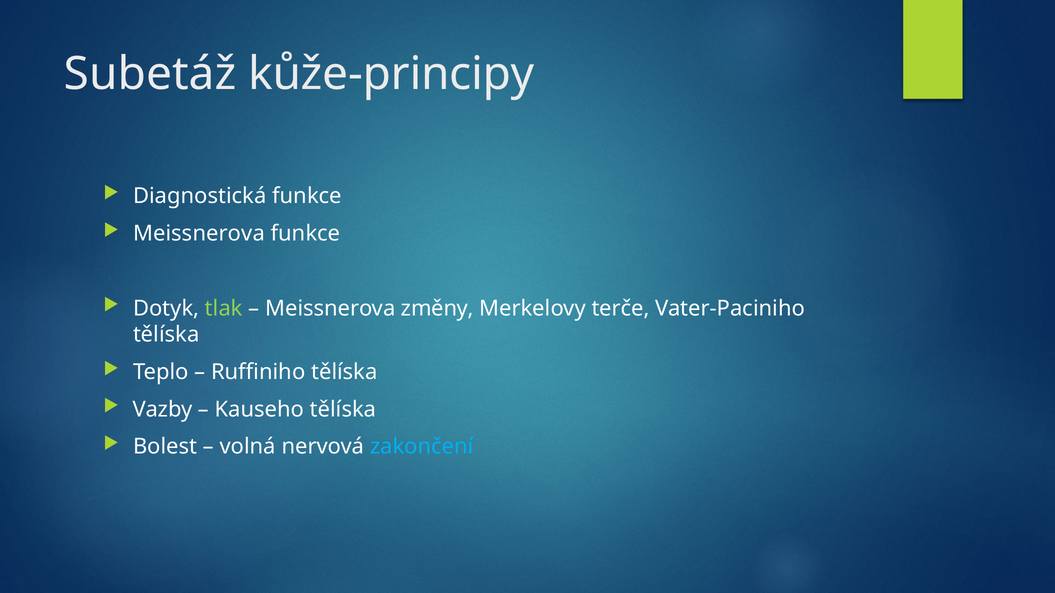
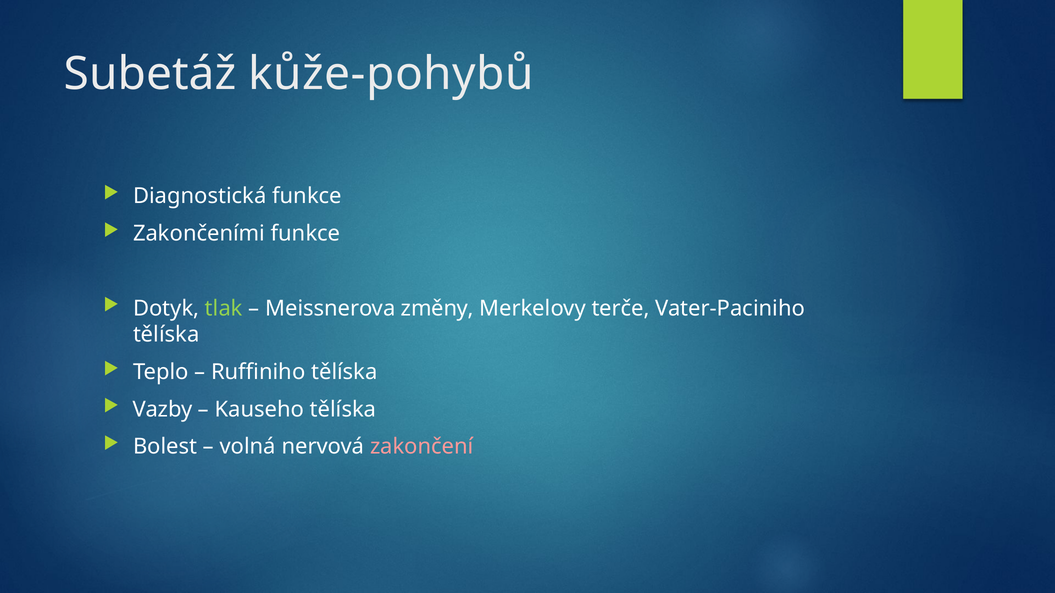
kůže-principy: kůže-principy -> kůže-pohybů (391, 74)
Meissnerova: Meissnerova -> Zakončeními (199, 234)
zakončení colour: light blue -> pink (422, 447)
